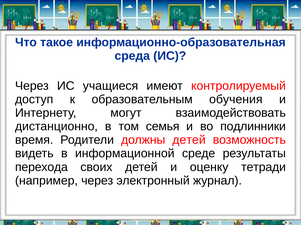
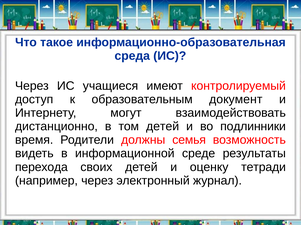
обучения: обучения -> документ (236, 100)
том семья: семья -> детей (163, 127)
должны детей: детей -> семья (189, 140)
